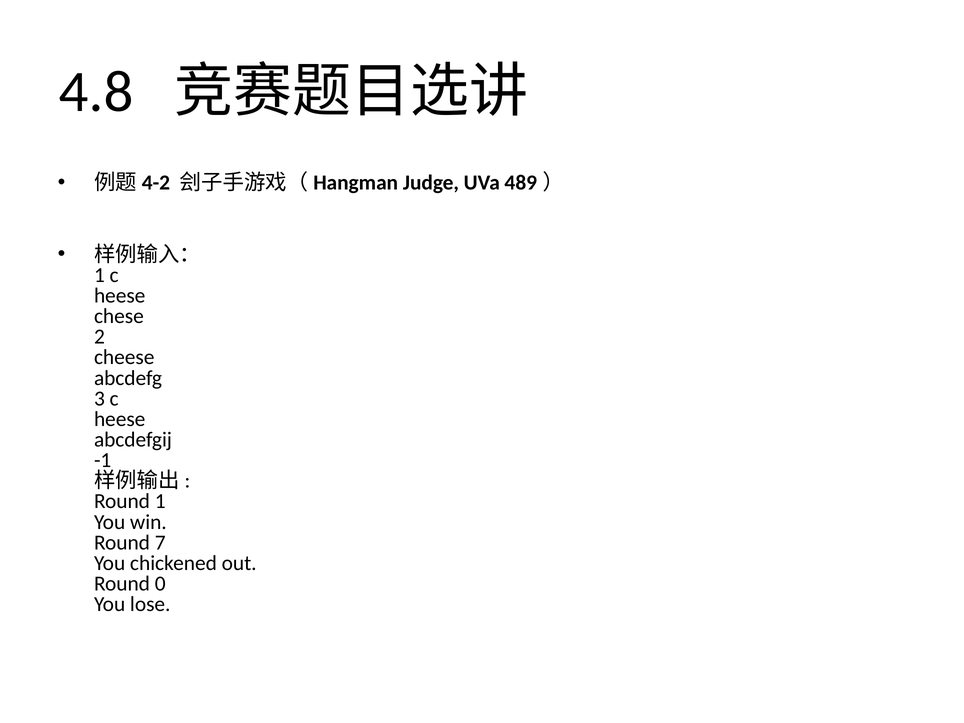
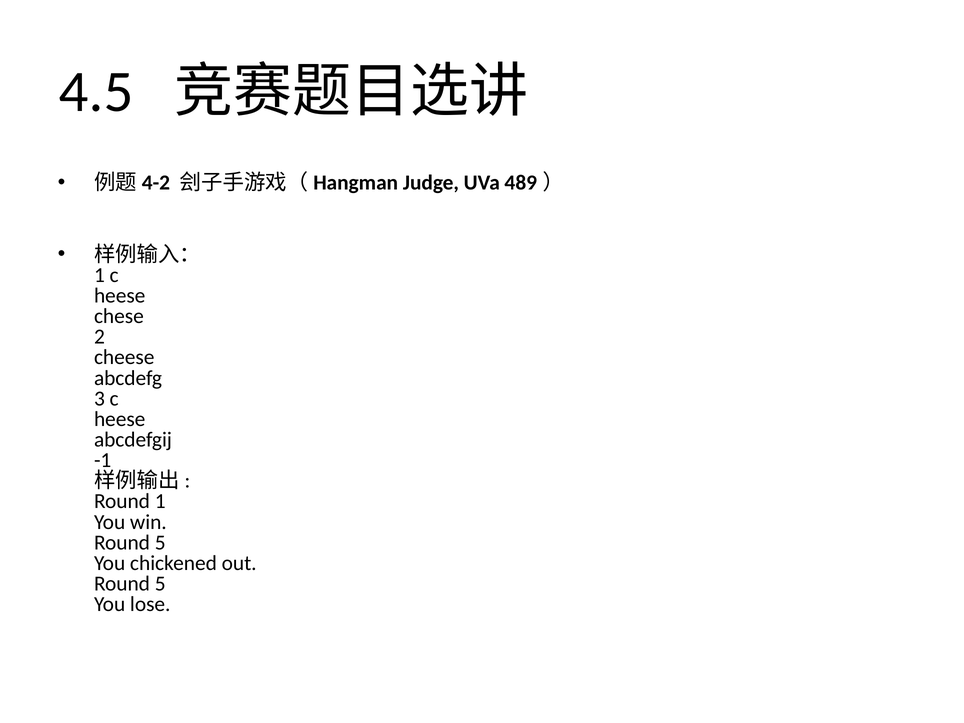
4.8: 4.8 -> 4.5 (96, 92)
7: 7 -> 5 (160, 543)
0: 0 -> 5 (160, 584)
